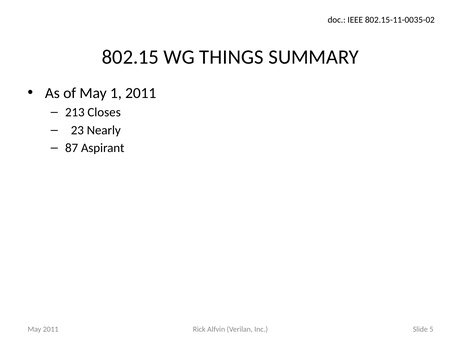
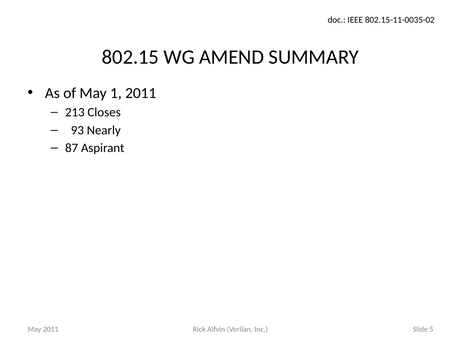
THINGS: THINGS -> AMEND (232, 57)
23: 23 -> 93 (77, 130)
